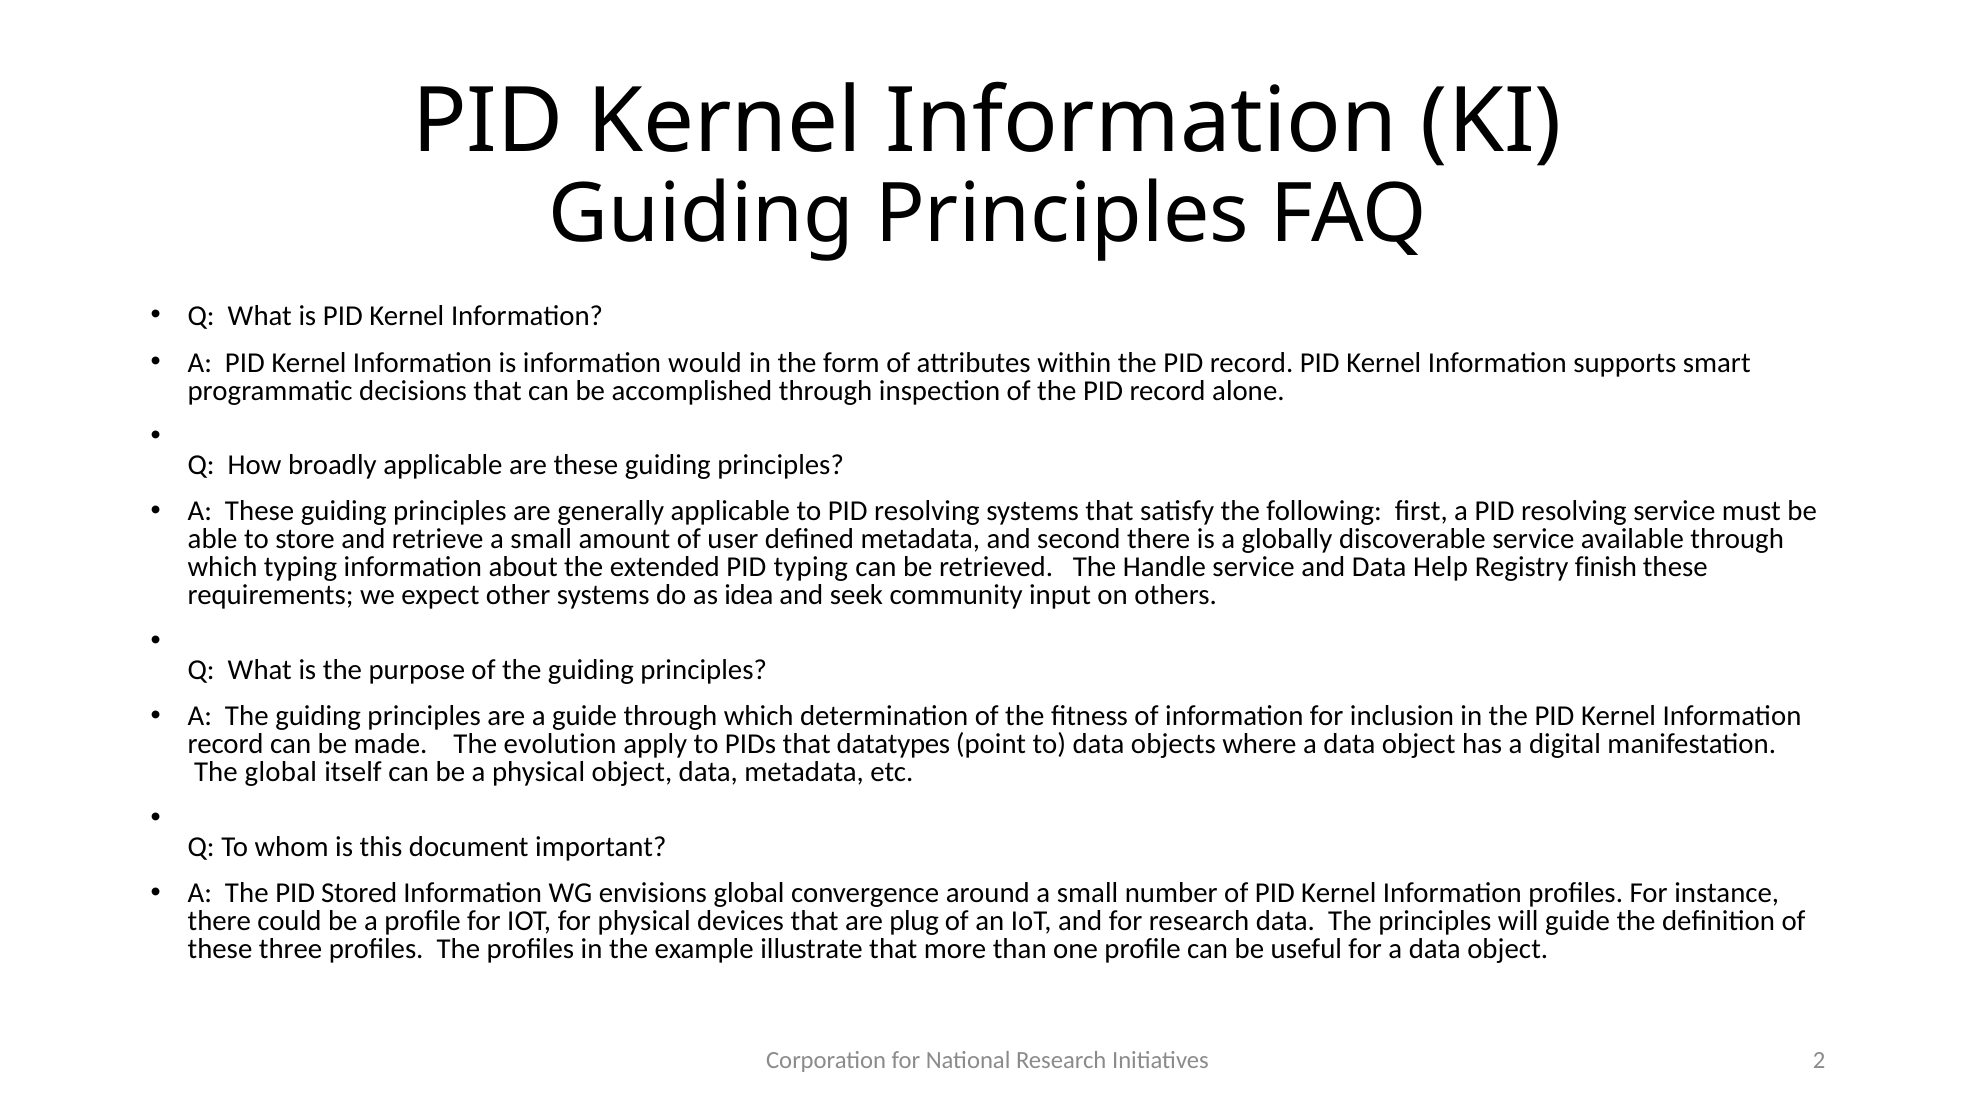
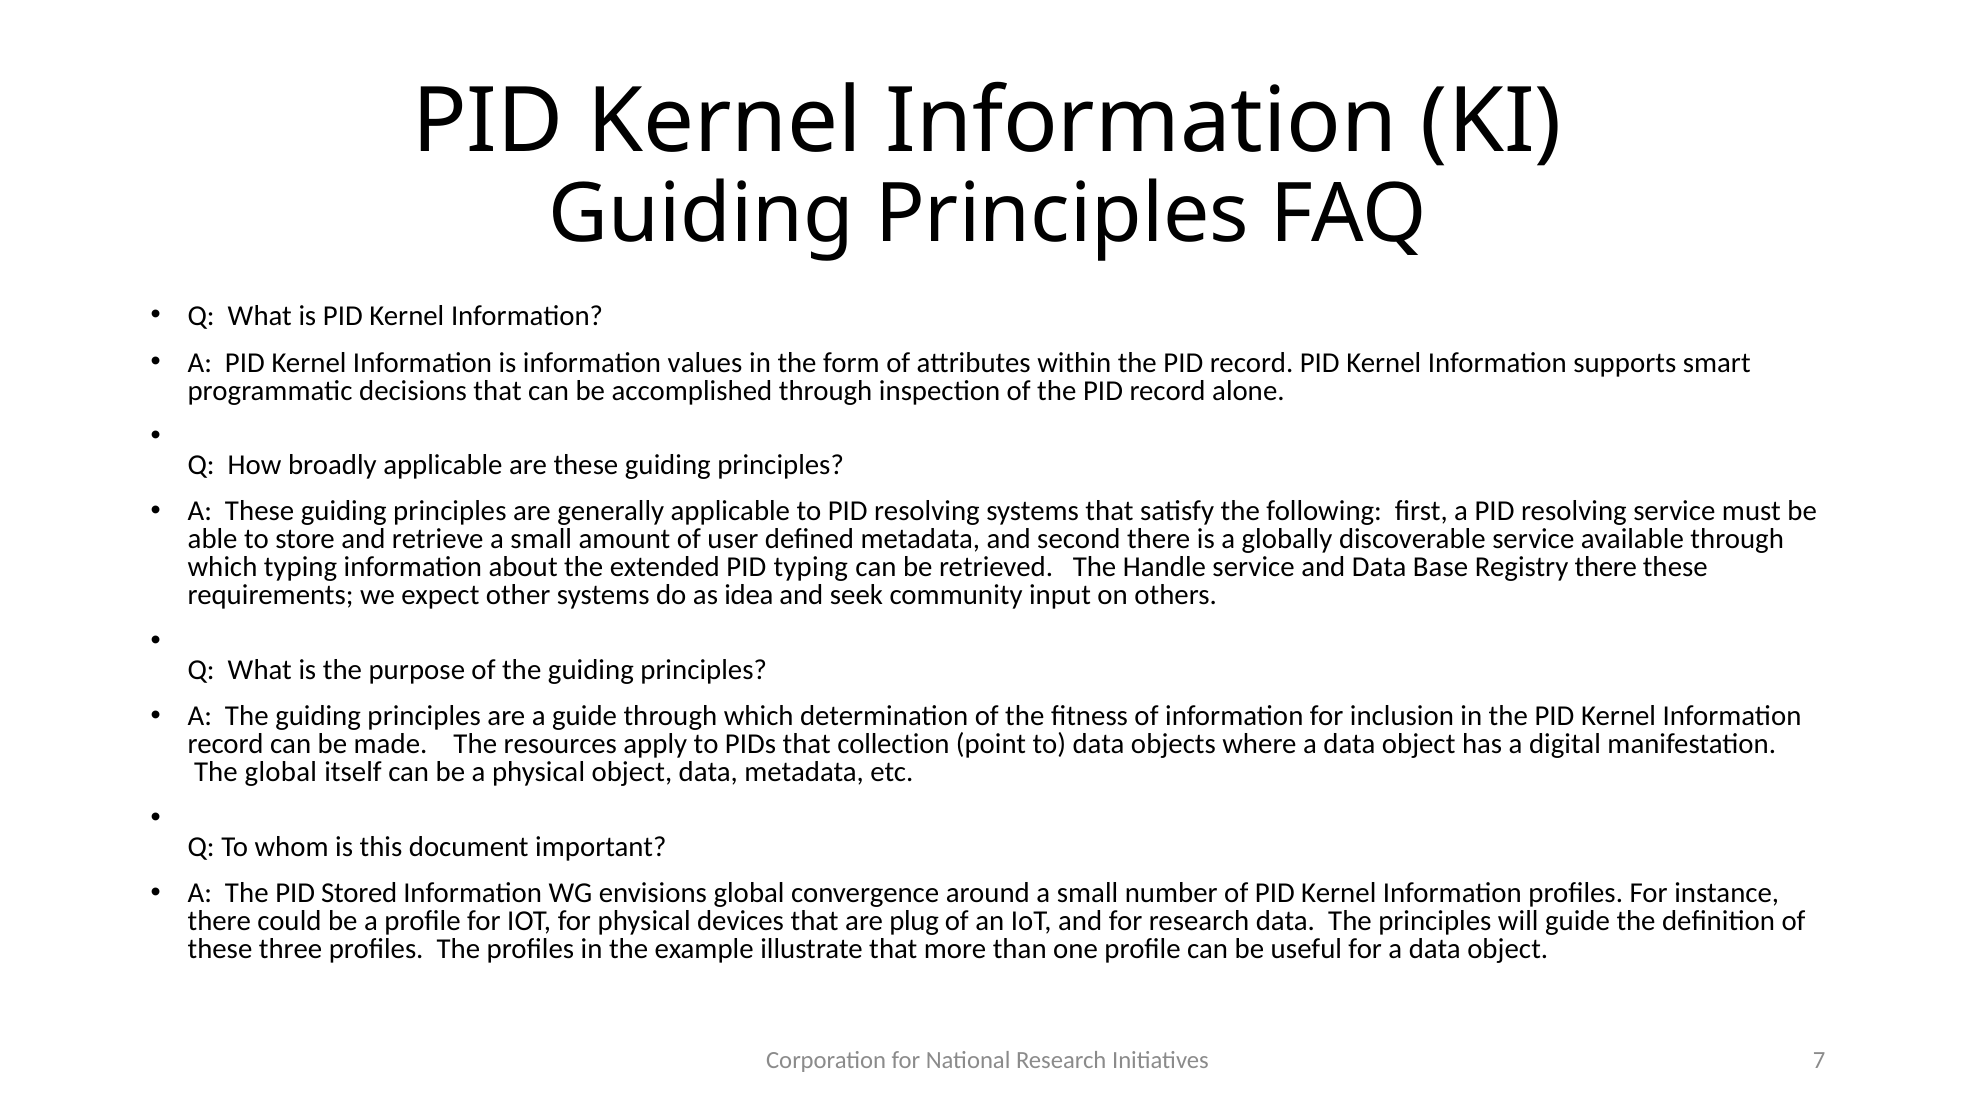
would: would -> values (705, 363)
Help: Help -> Base (1441, 568)
Registry finish: finish -> there (1606, 568)
evolution: evolution -> resources (560, 745)
datatypes: datatypes -> collection (893, 745)
2: 2 -> 7 (1819, 1061)
